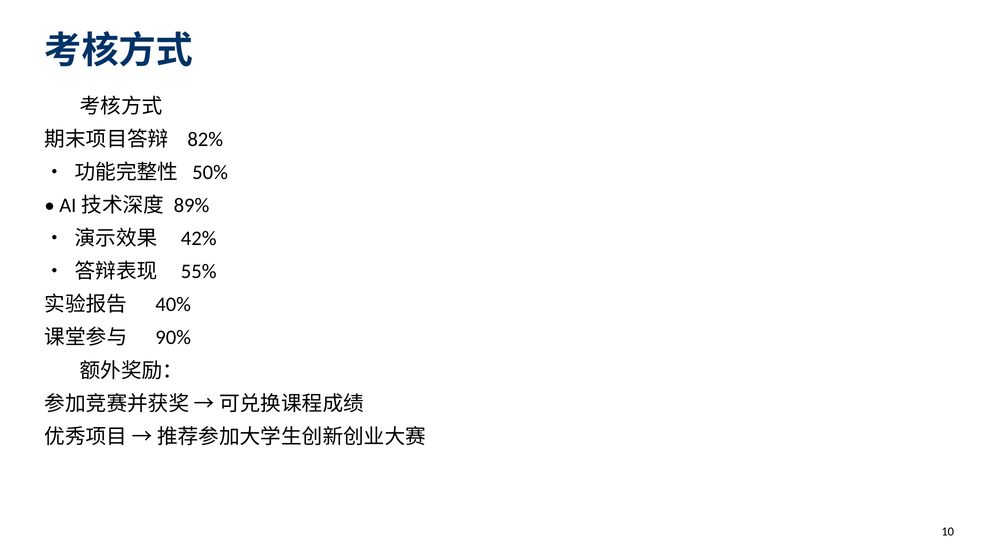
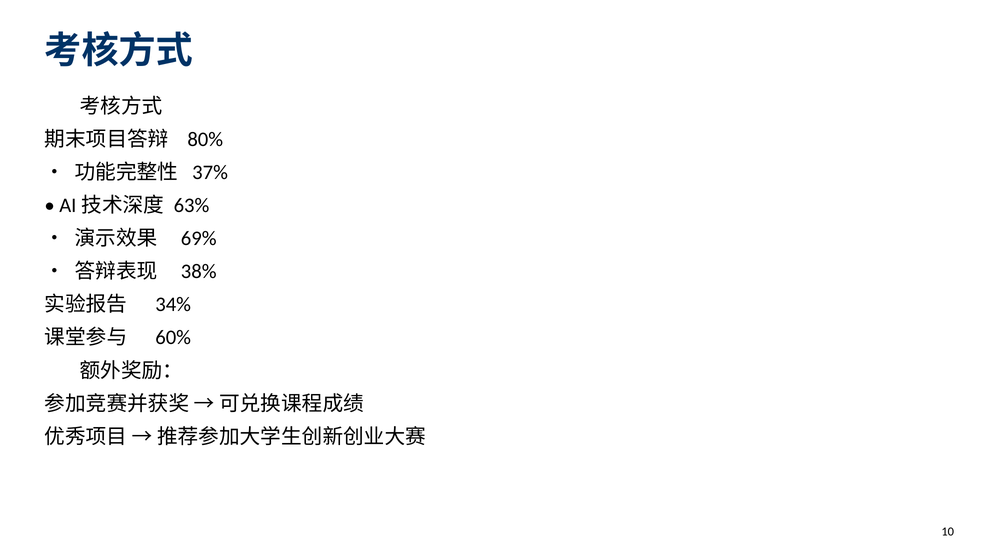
82%: 82% -> 80% (205, 140)
50%: 50% -> 37% (210, 173)
89%: 89% -> 63% (191, 206)
42%: 42% -> 69% (199, 239)
55%: 55% -> 38% (199, 272)
40%: 40% -> 34% (173, 305)
90%: 90% -> 60% (173, 338)
